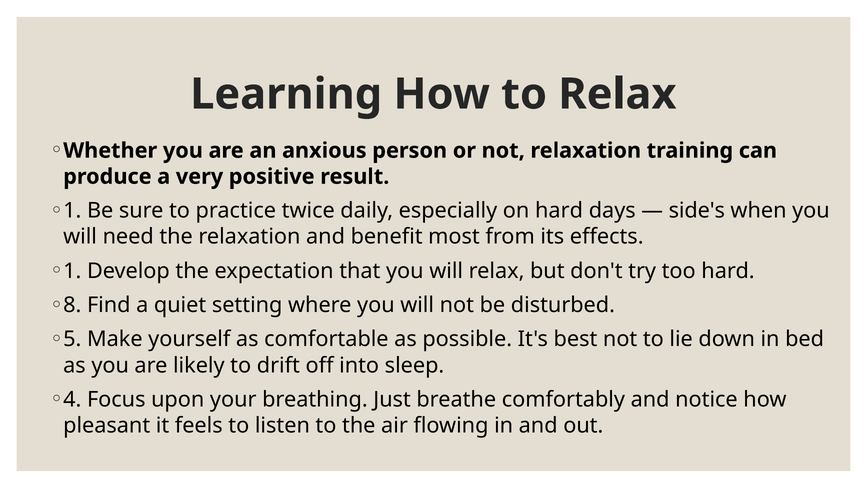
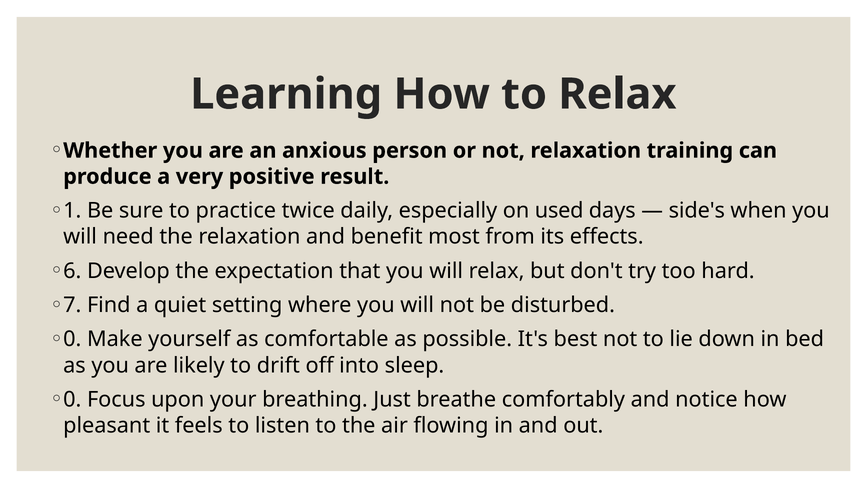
on hard: hard -> used (559, 211)
1: 1 -> 6 (72, 271)
8: 8 -> 7 (72, 305)
5: 5 -> 0 (72, 339)
4: 4 -> 0 (72, 399)
